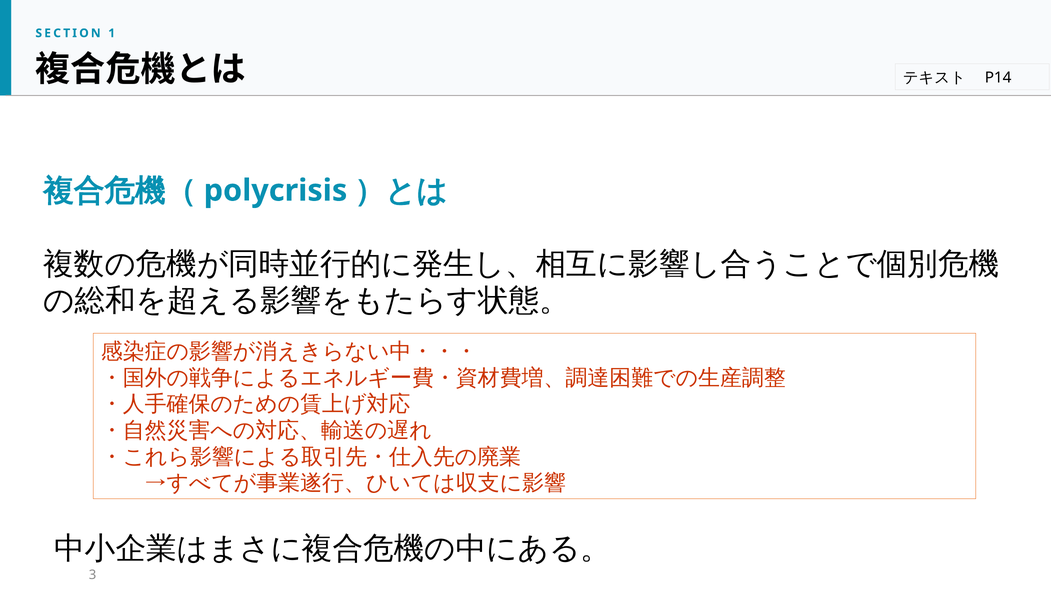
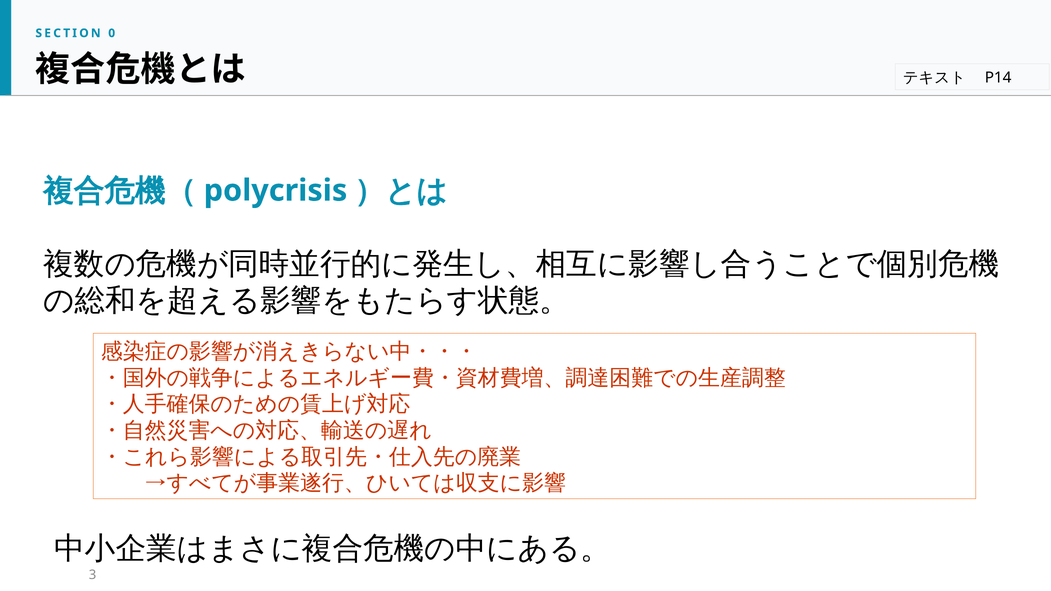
1: 1 -> 0 (112, 33)
